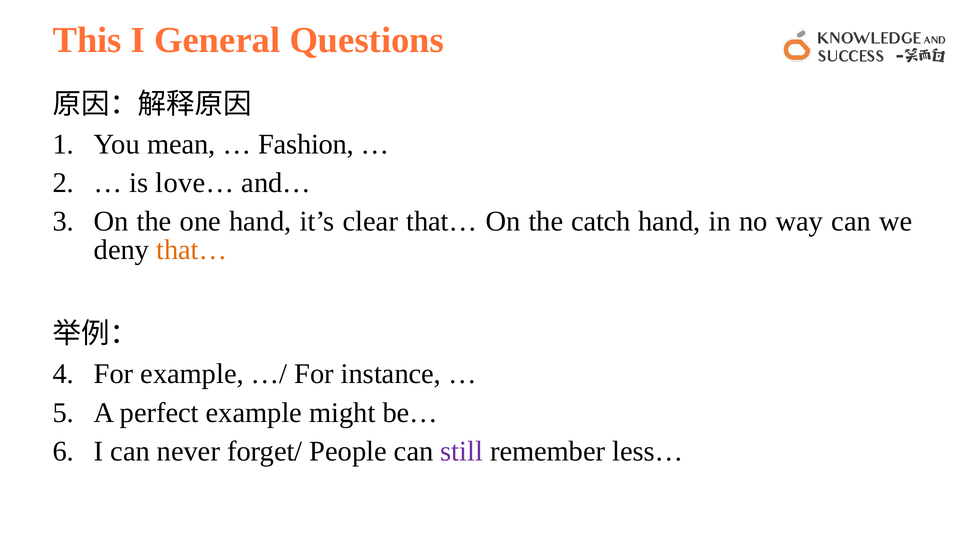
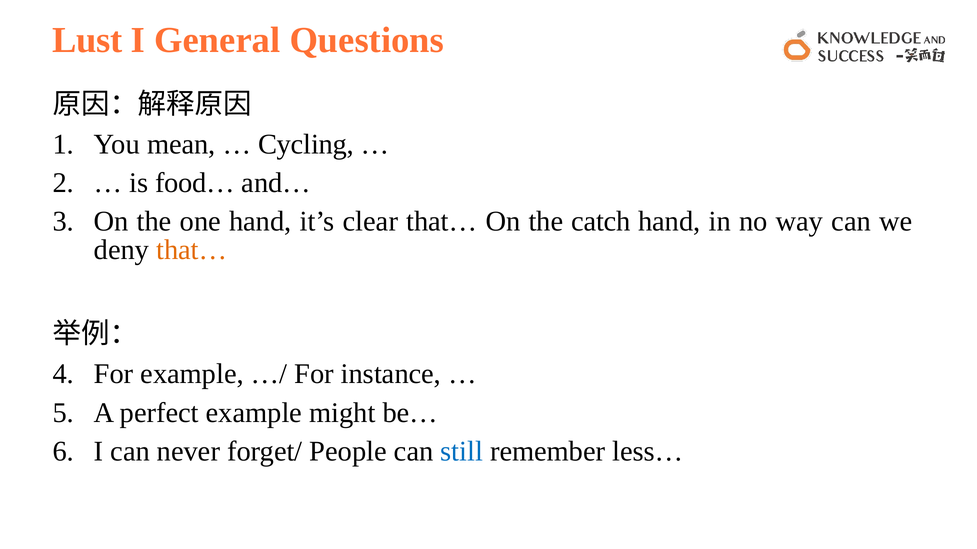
This: This -> Lust (87, 40)
Fashion: Fashion -> Cycling (306, 145)
love…: love… -> food… (195, 183)
still colour: purple -> blue (462, 452)
